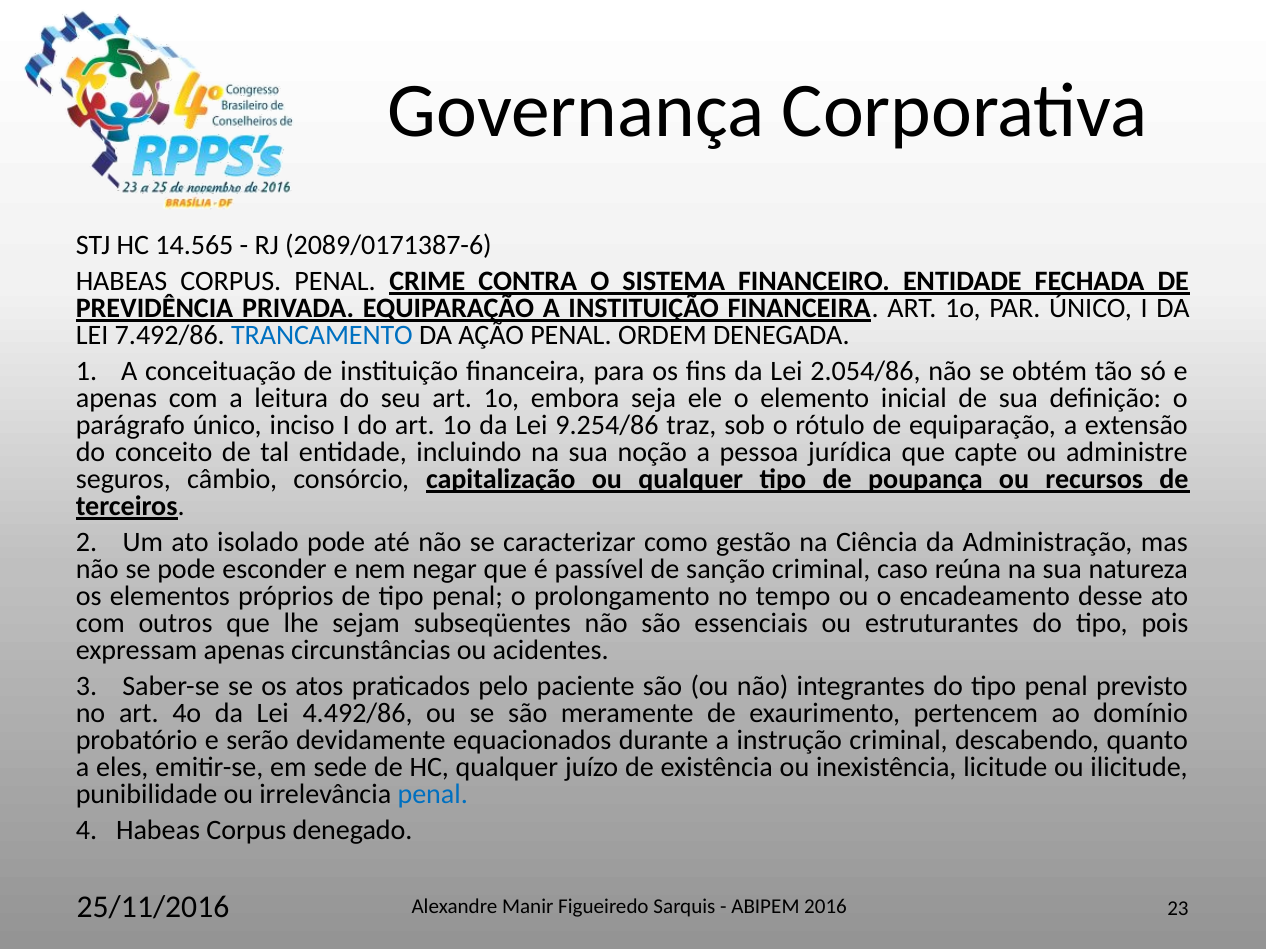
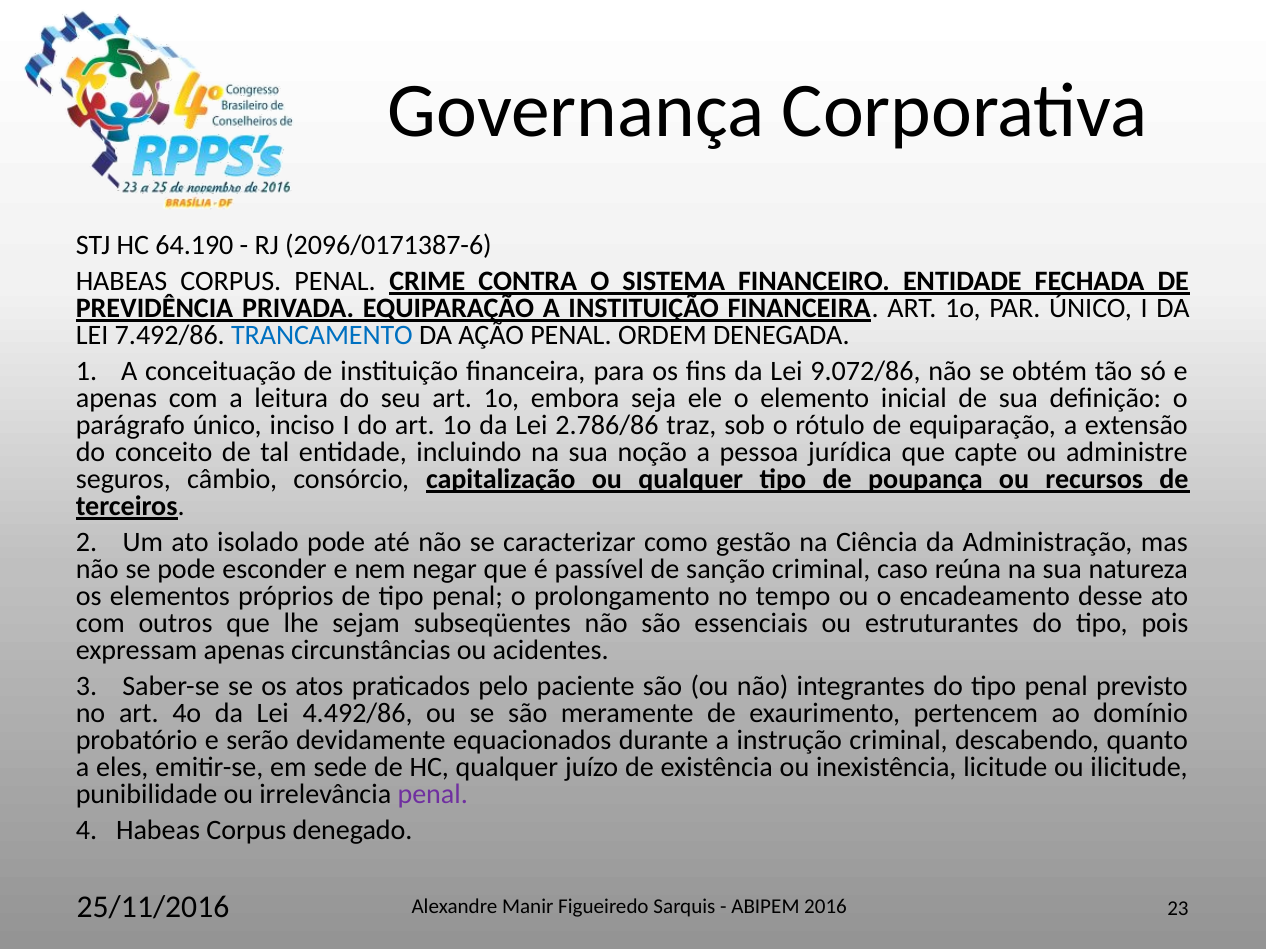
14.565: 14.565 -> 64.190 (194, 246)
2089/0171387-6: 2089/0171387-6 -> 2096/0171387-6 (388, 246)
2.054/86: 2.054/86 -> 9.072/86 (866, 372)
9.254/86: 9.254/86 -> 2.786/86 (607, 426)
penal colour: blue -> purple (433, 795)
